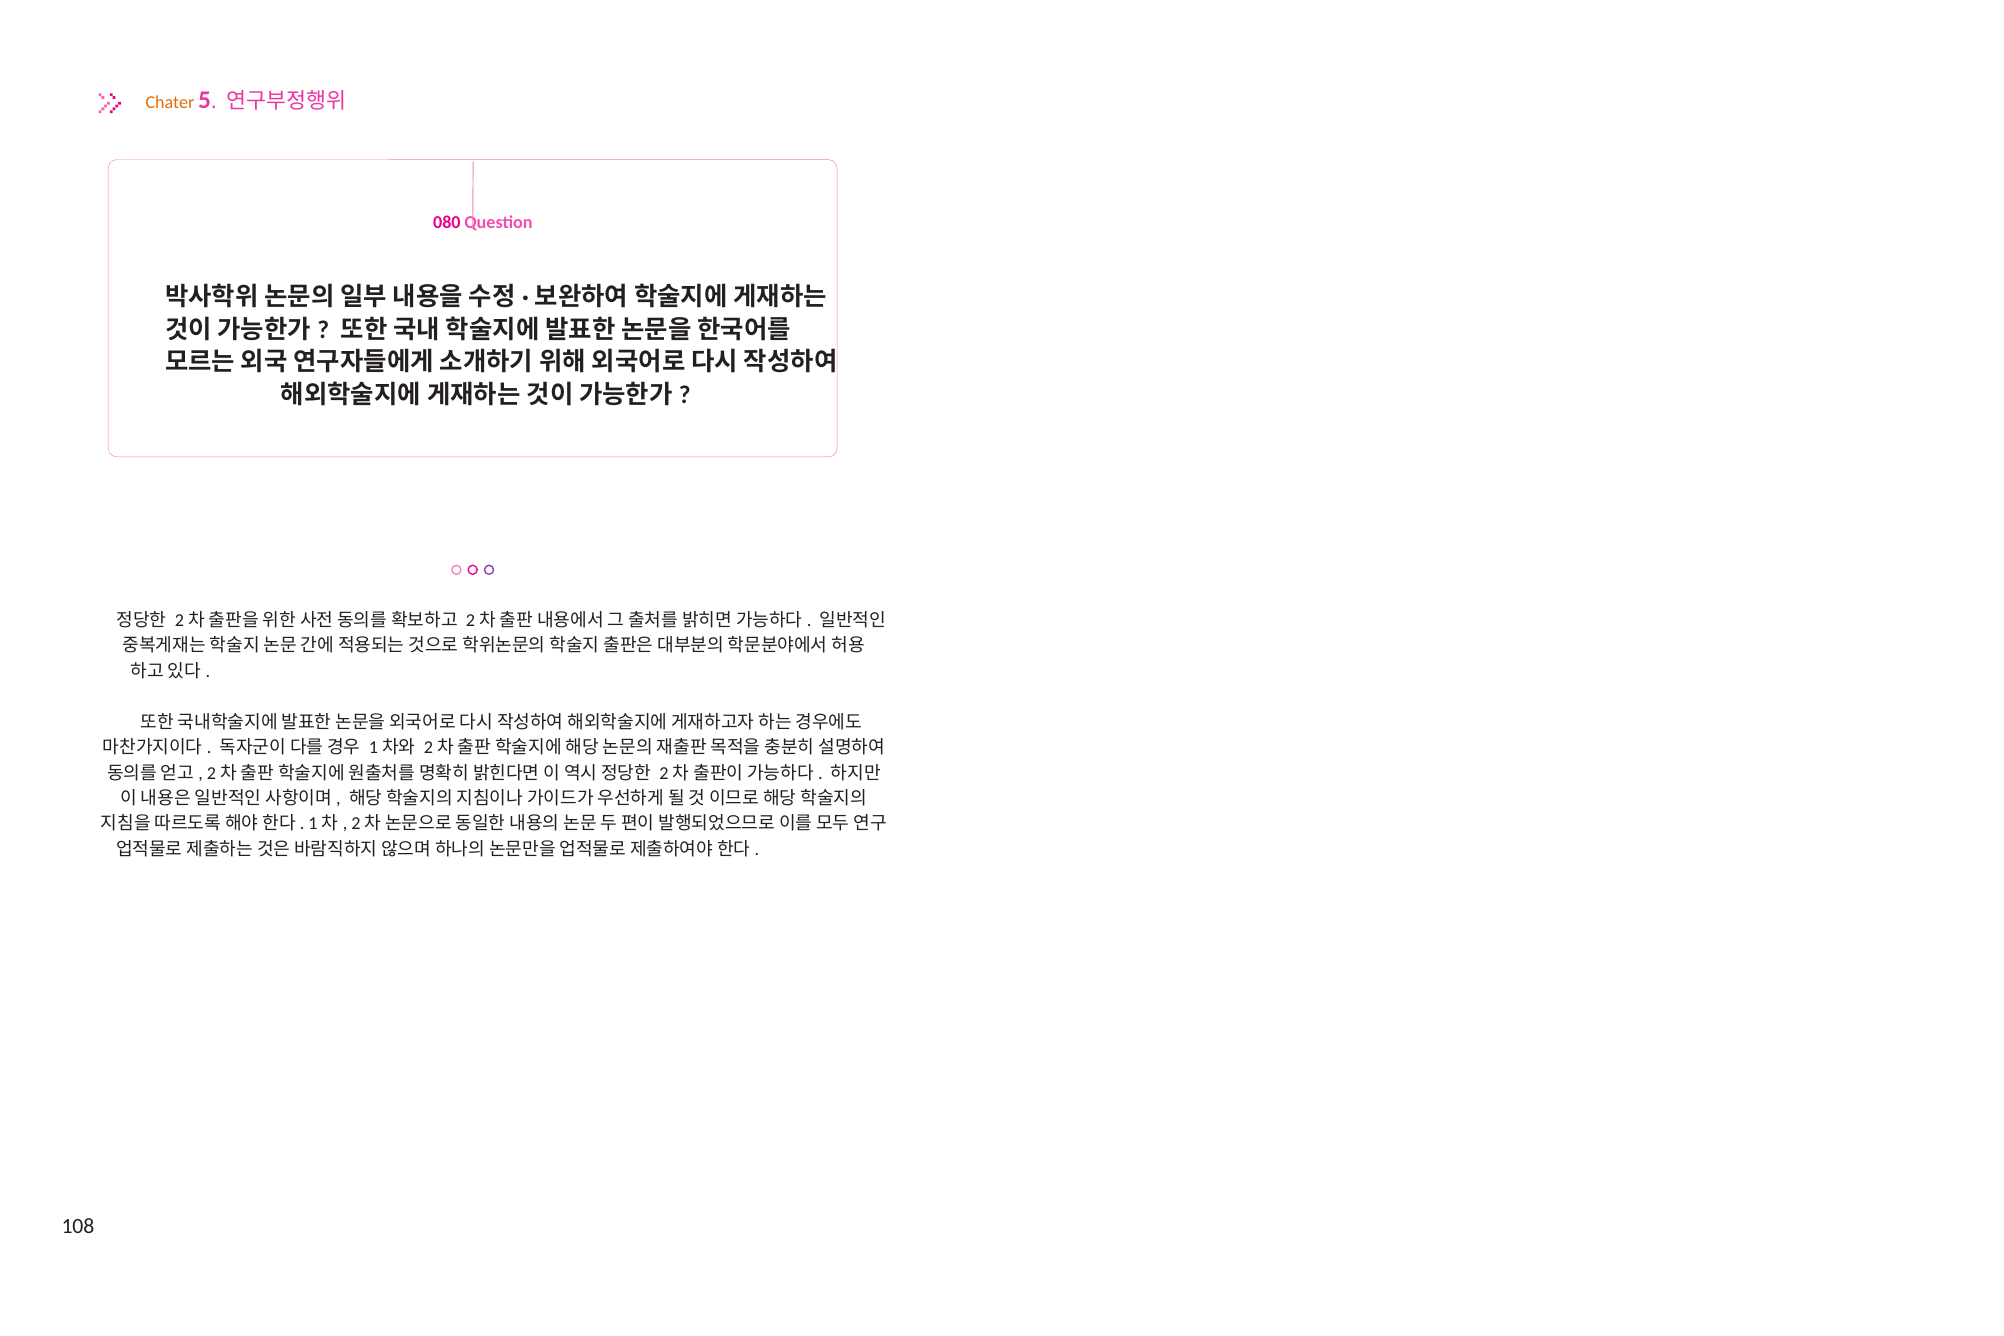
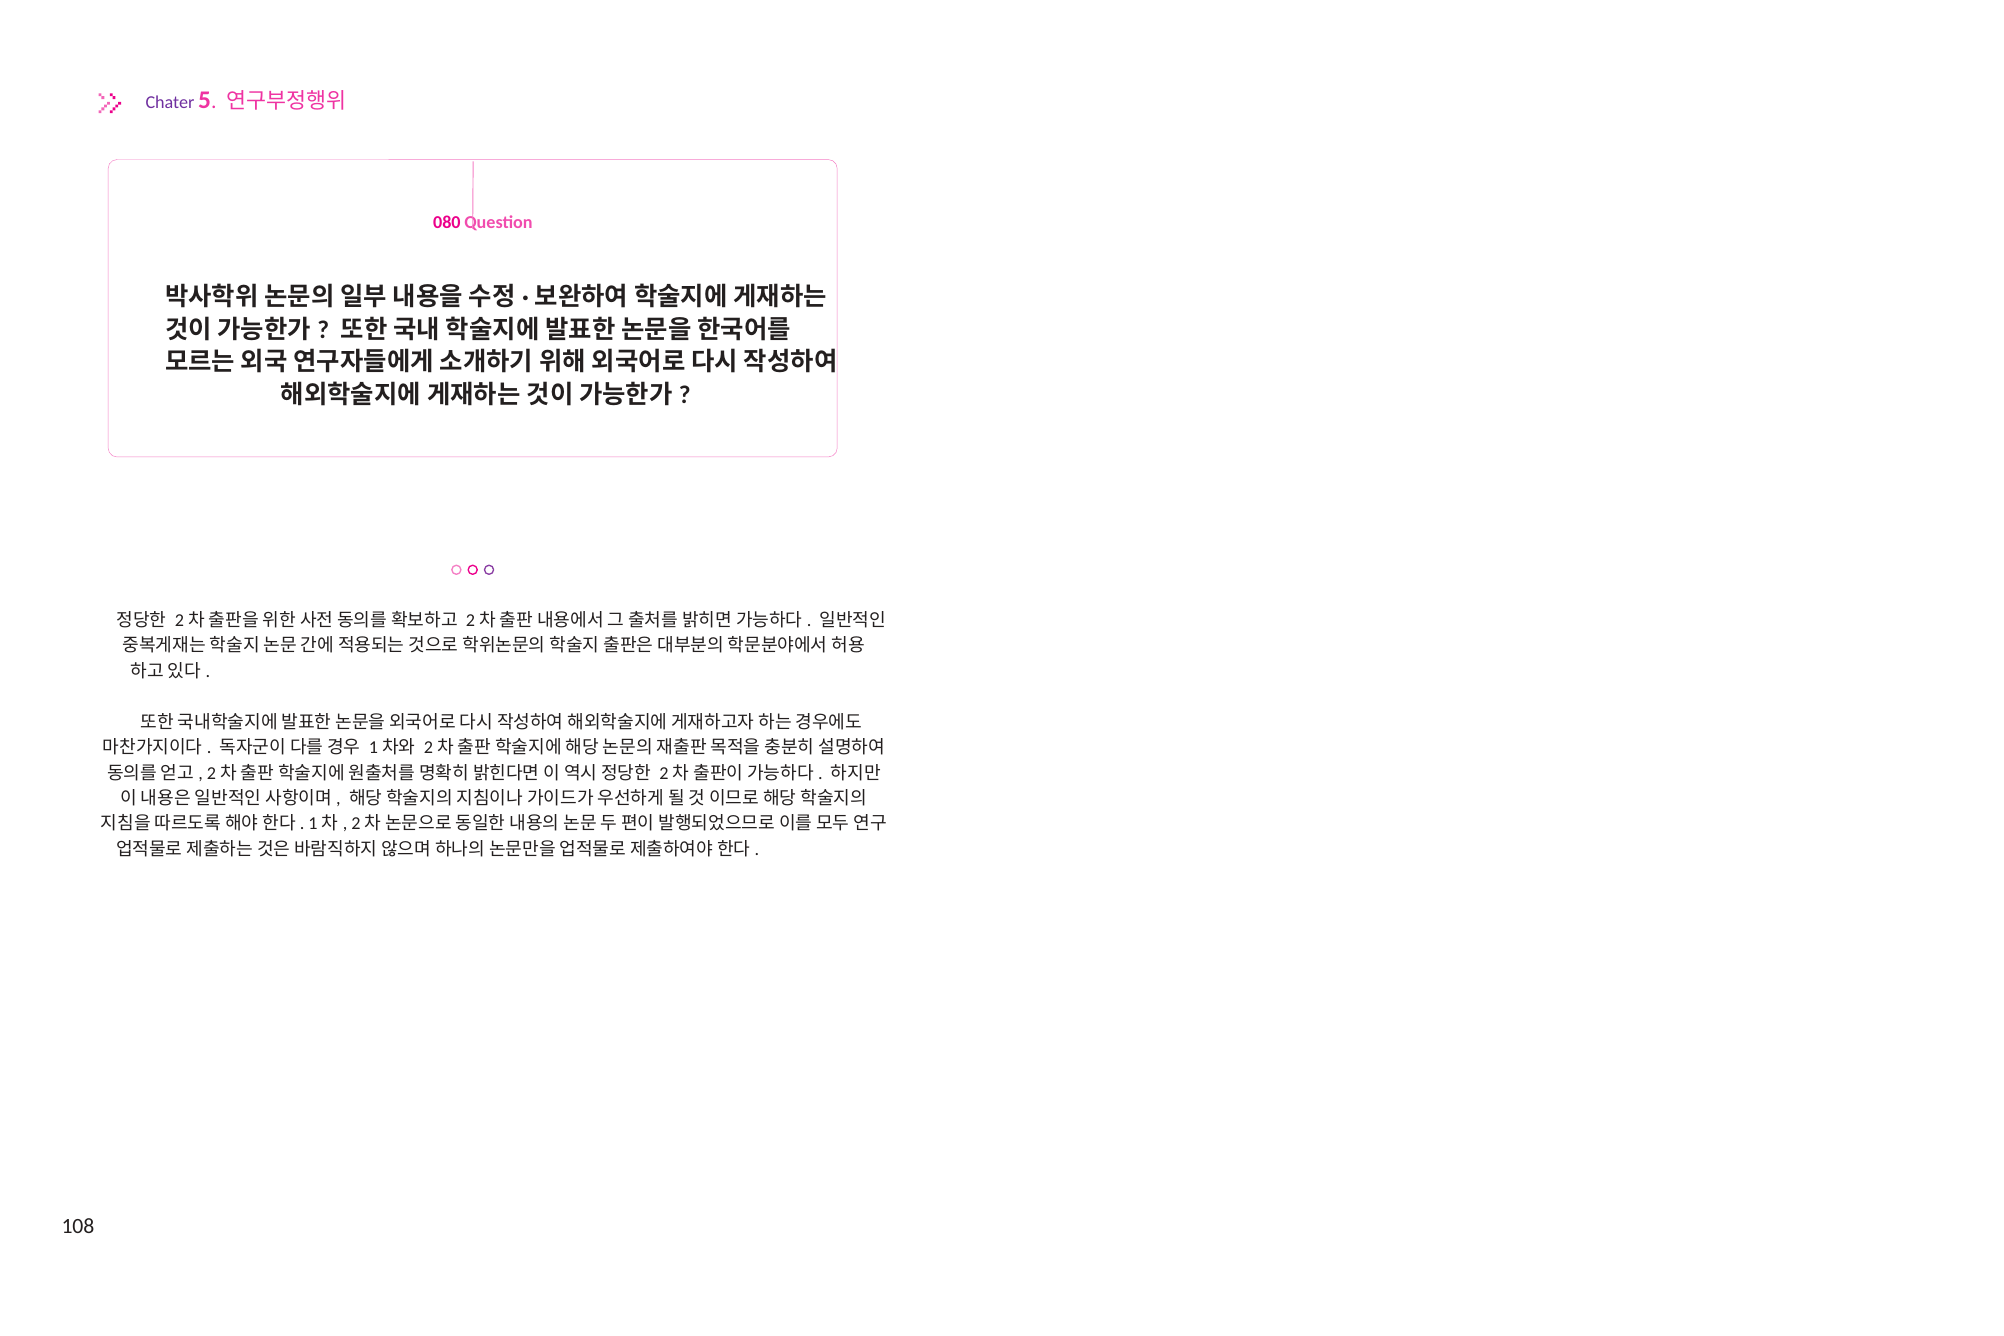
Chater colour: orange -> purple (170, 103)
